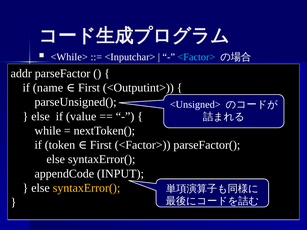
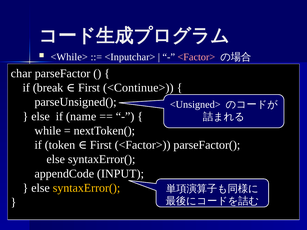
<Factor> colour: light blue -> pink (196, 57)
addr: addr -> char (21, 73)
name: name -> break (48, 88)
<Outputint>: <Outputint> -> <Continue> (138, 88)
value: value -> name (81, 116)
